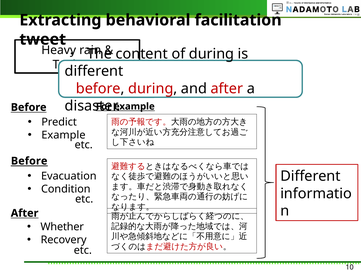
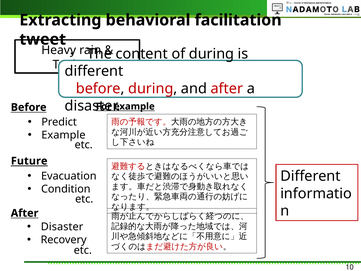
Before: Before -> Future (29, 161)
Whether: Whether -> Disaster (62, 227)
